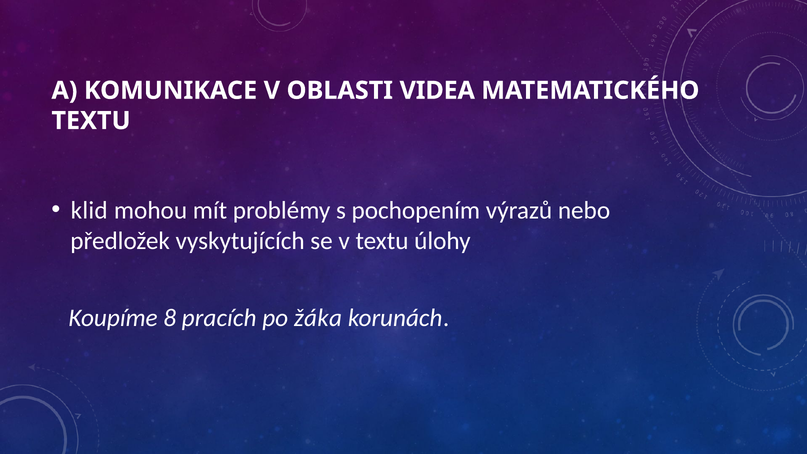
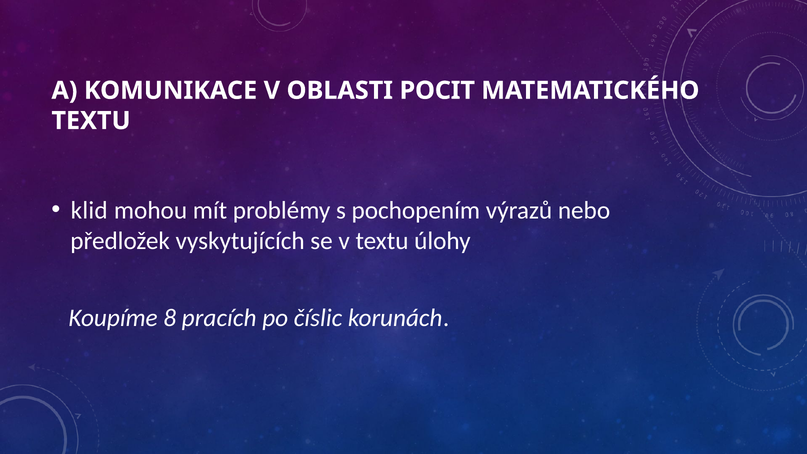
VIDEA: VIDEA -> POCIT (437, 90)
žáka: žáka -> číslic (318, 318)
